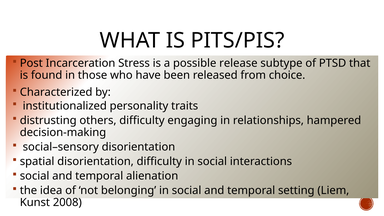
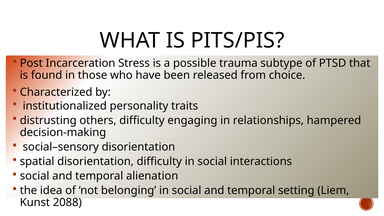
release: release -> trauma (238, 63)
2008: 2008 -> 2088 (67, 203)
